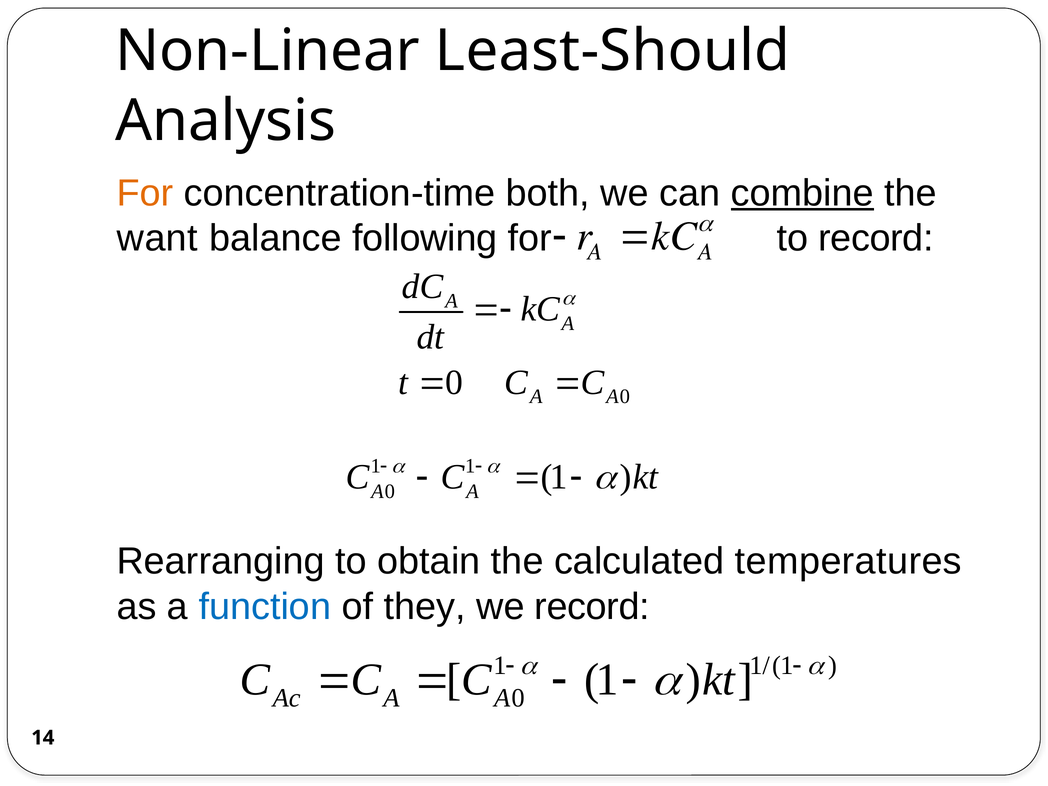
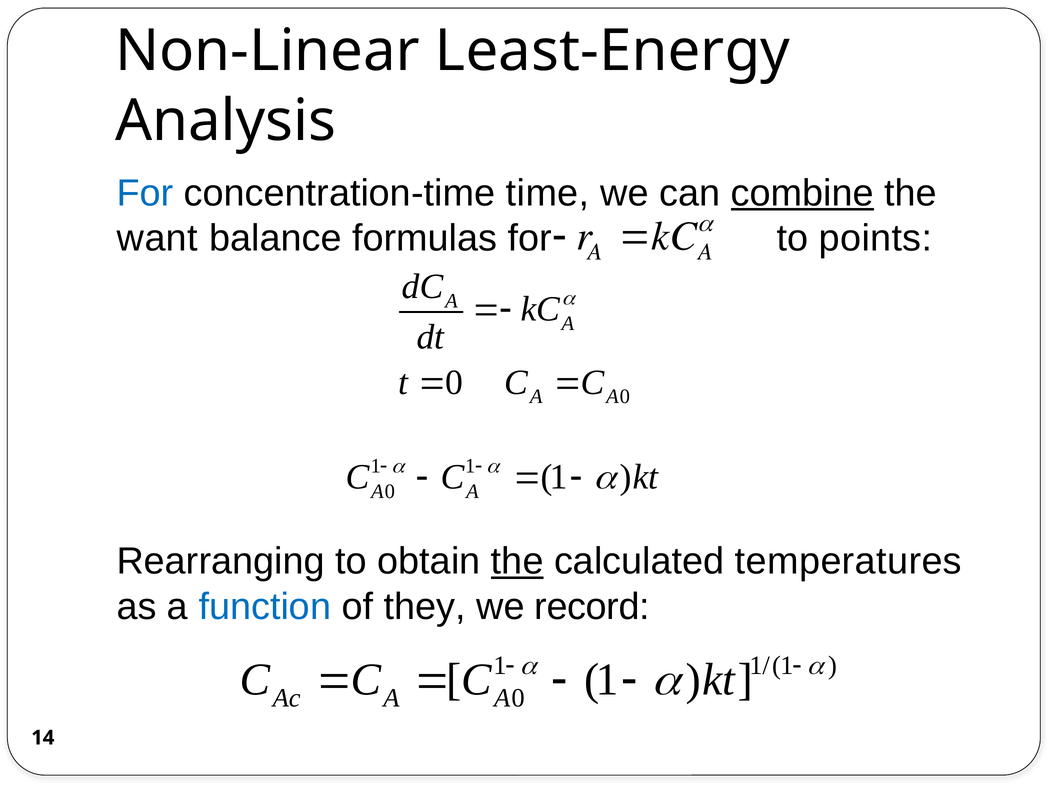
Least-Should: Least-Should -> Least-Energy (613, 51)
For colour: orange -> blue (145, 193)
both: both -> time (548, 193)
following: following -> formulas (425, 238)
to record: record -> points (876, 238)
the underline: none -> present (517, 561)
